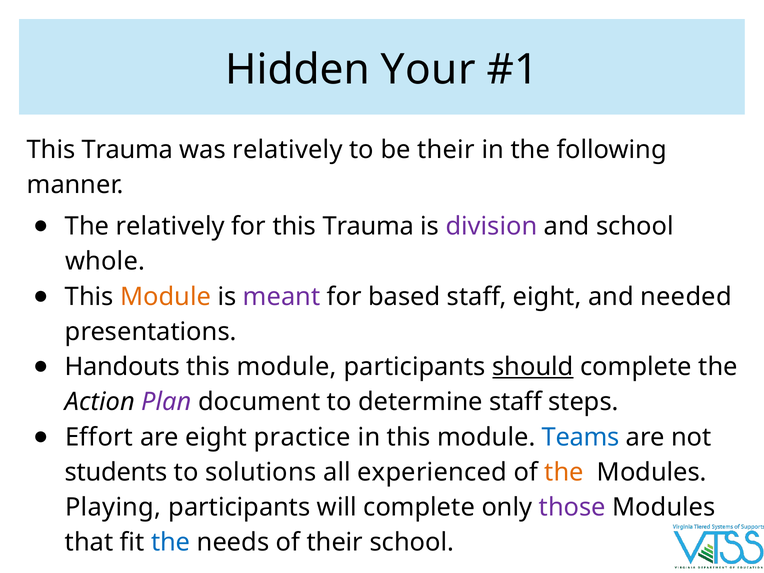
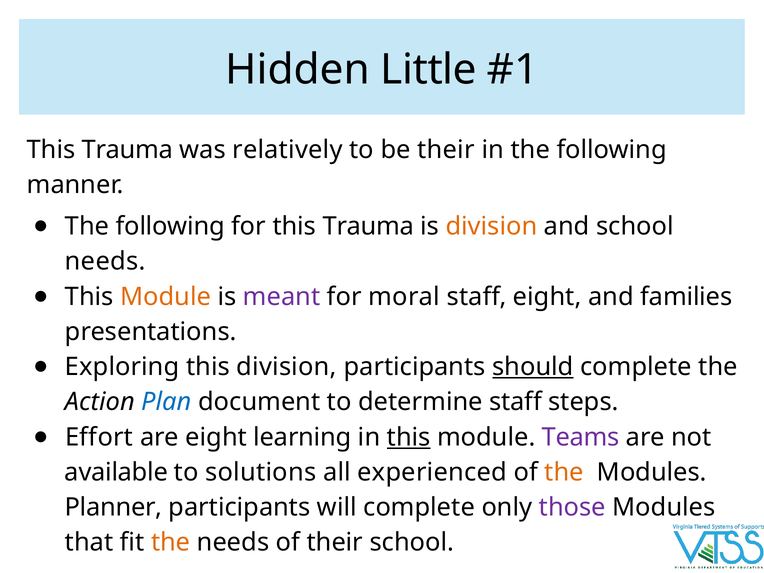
Your: Your -> Little (429, 70)
relatively: relatively -> following (170, 226)
division colour: purple -> orange (491, 226)
whole: whole -> needs (105, 262)
based: based -> moral (404, 297)
needed: needed -> families (686, 297)
Handouts: Handouts -> Exploring (122, 367)
module: module -> division (287, 367)
Plan colour: purple -> blue (167, 402)
practice: practice -> learning (302, 437)
this underline: none -> present (409, 437)
Teams colour: blue -> purple (581, 437)
students: students -> available (116, 472)
Playing: Playing -> Planner (113, 507)
the colour: blue -> orange (171, 543)
